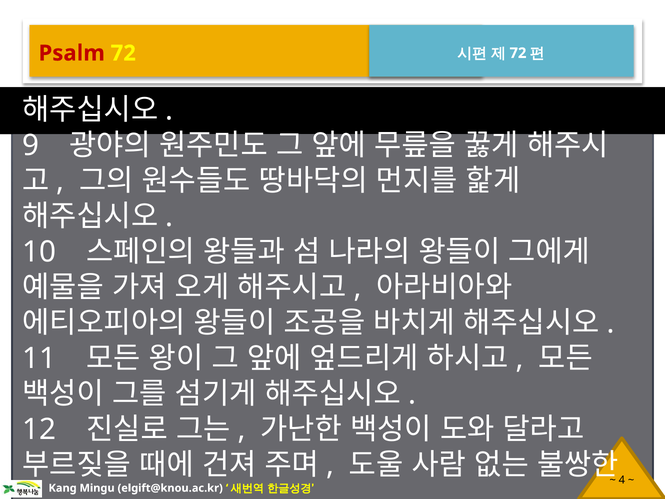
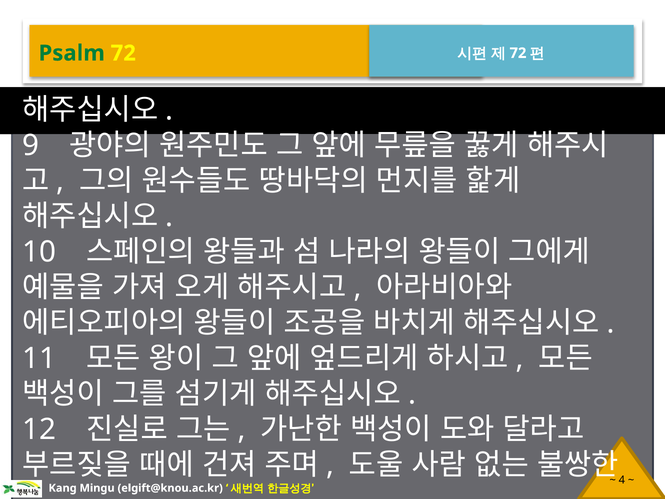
Psalm colour: red -> green (72, 53)
